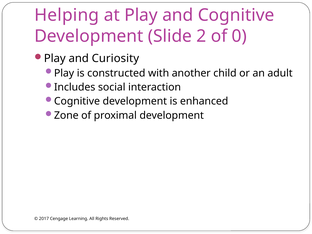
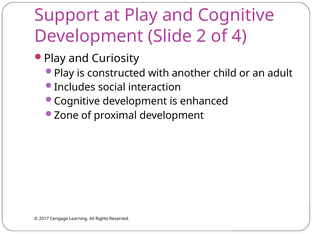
Helping: Helping -> Support (67, 15)
0: 0 -> 4 (239, 36)
